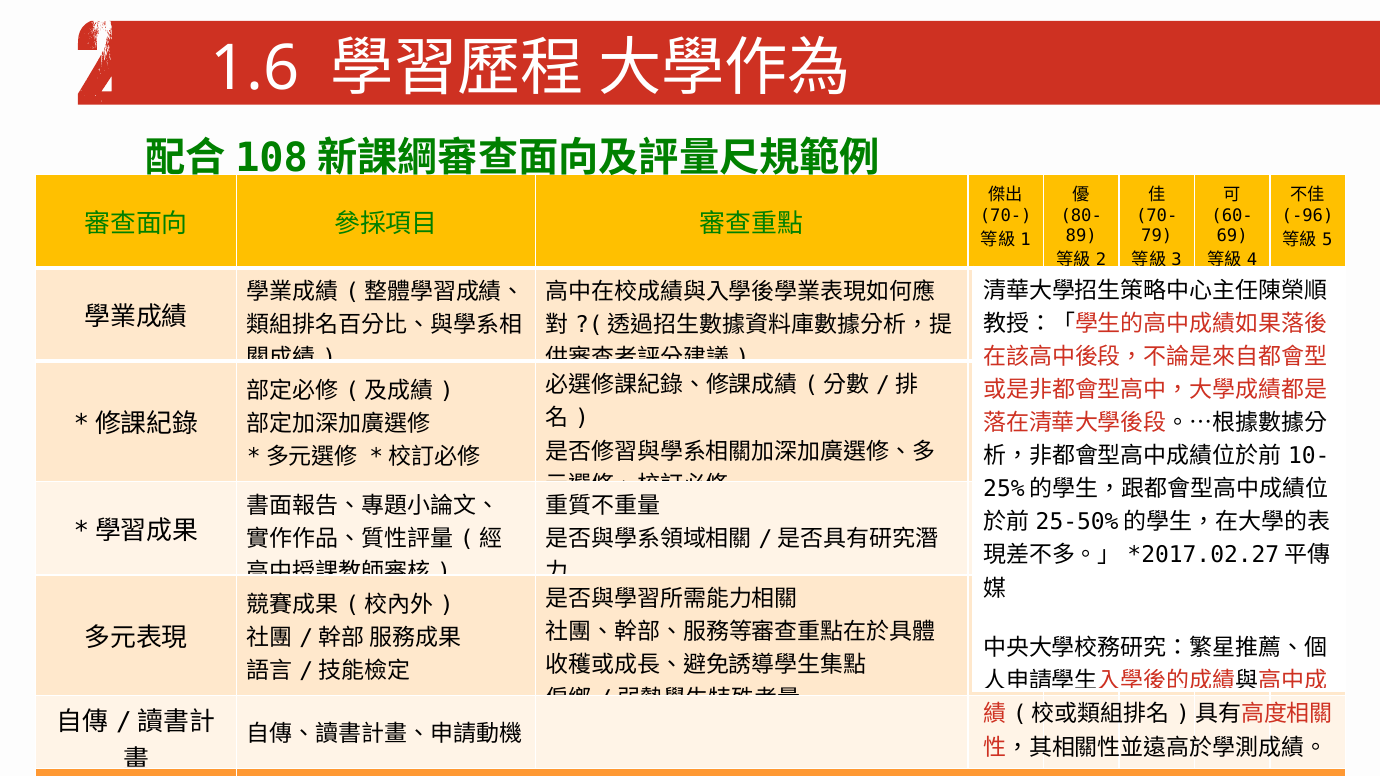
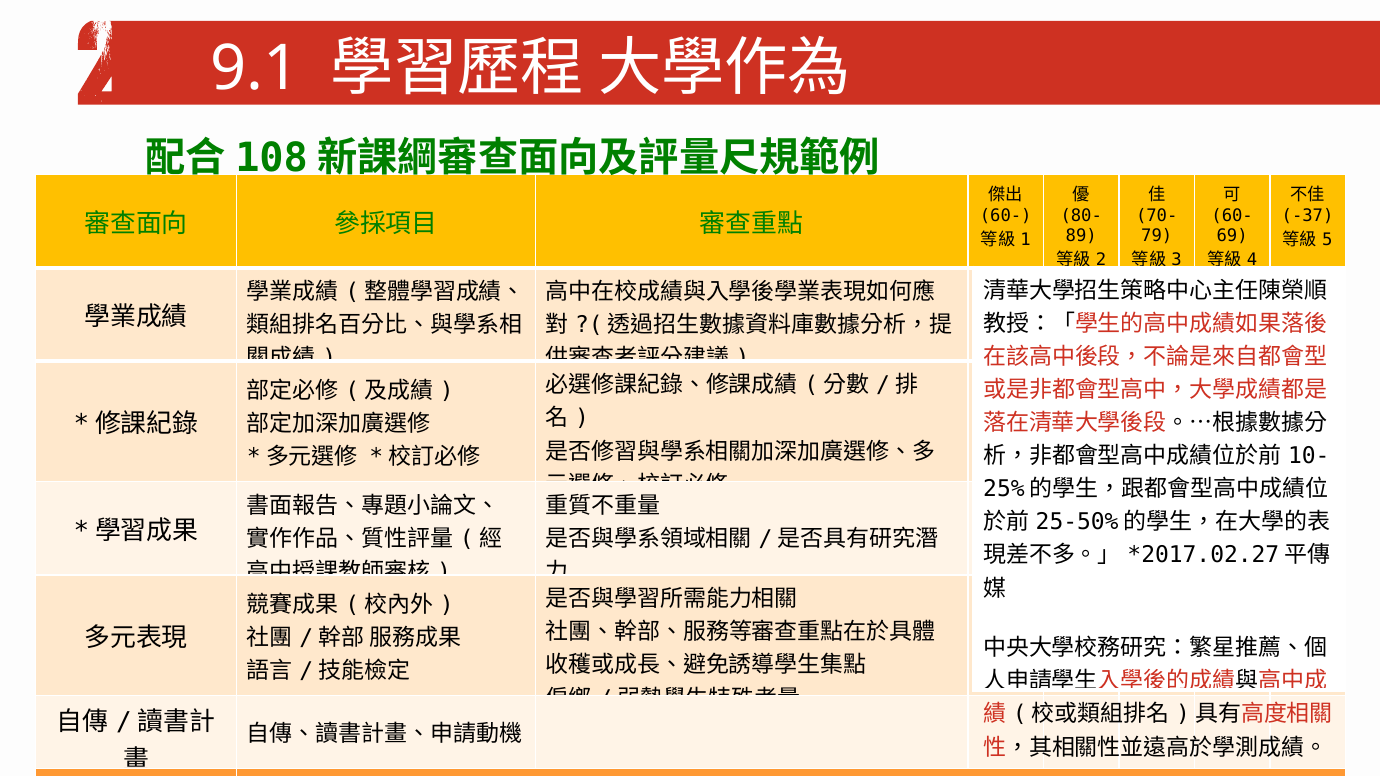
1.6: 1.6 -> 9.1 (255, 69)
70-: 70- -> 60- (1006, 215)
-96: -96 -> -37 (1308, 215)
